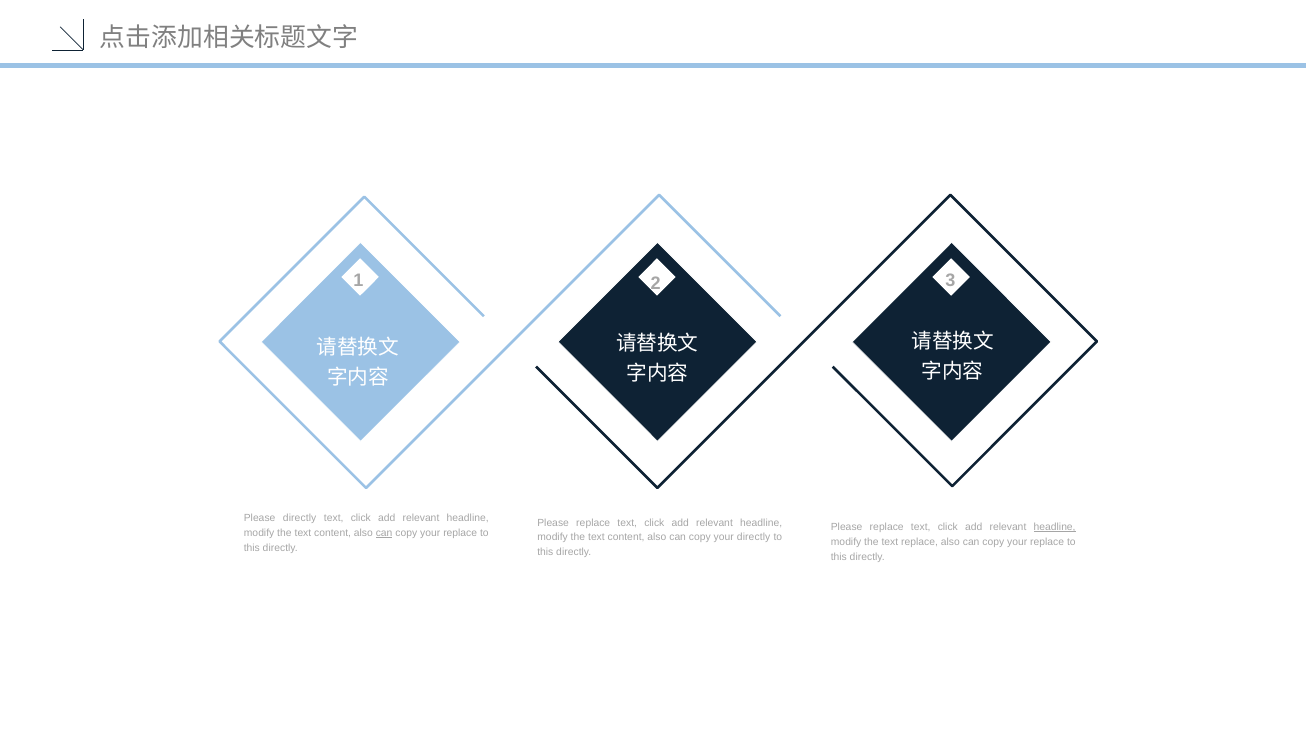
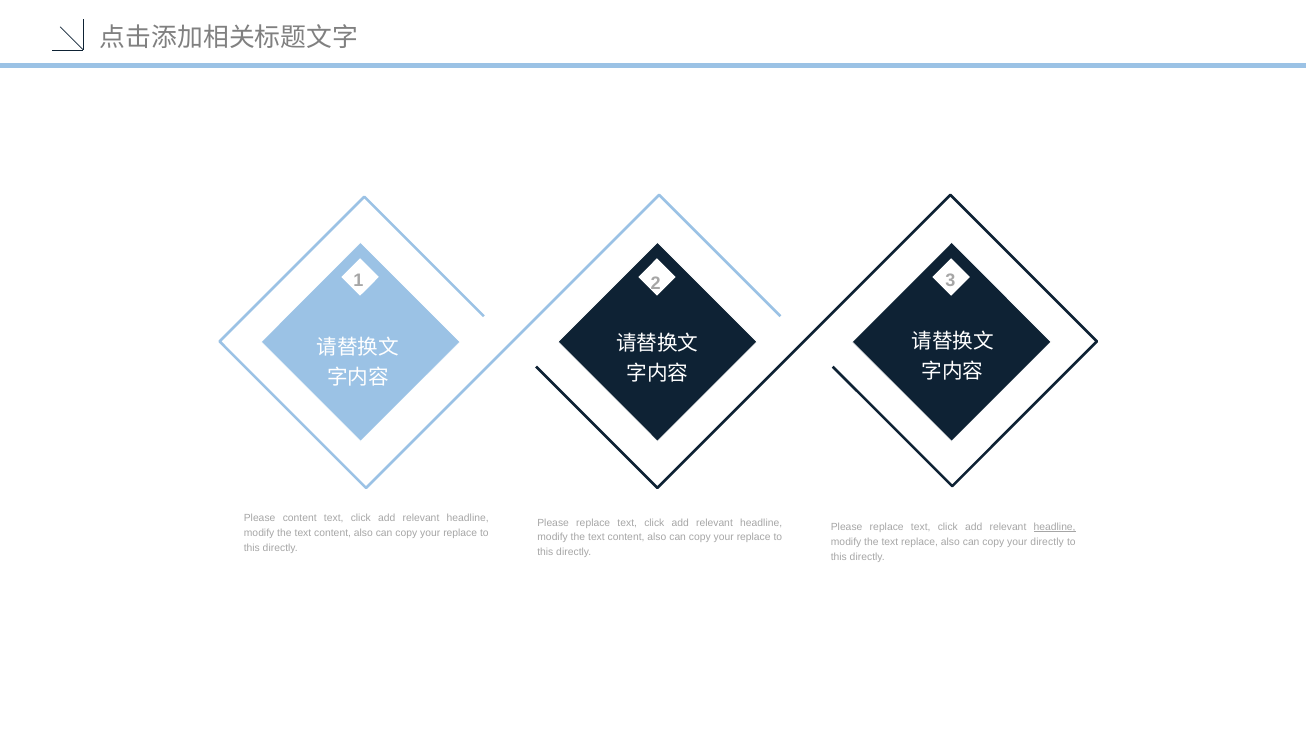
Please directly: directly -> content (300, 518)
can underline: present -> none (384, 533)
directly: directly -> replace (754, 537)
replace: replace -> directly (1047, 542)
